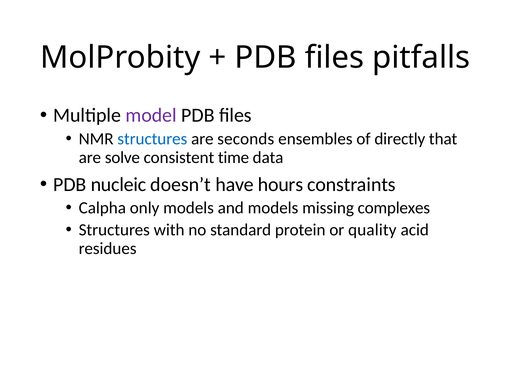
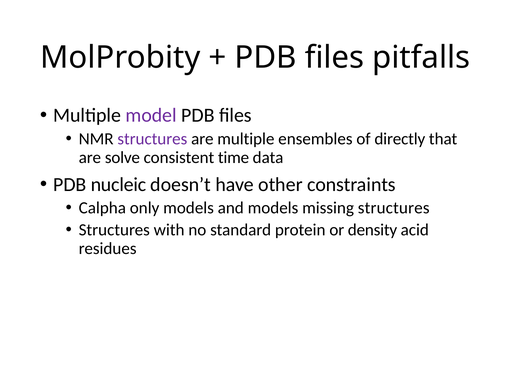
structures colour: blue -> purple (152, 139)
are seconds: seconds -> multiple (246, 139)
hours: hours -> other (280, 184)
missing complexes: complexes -> structures (394, 208)
quality: quality -> density (372, 230)
